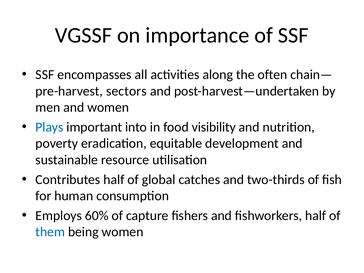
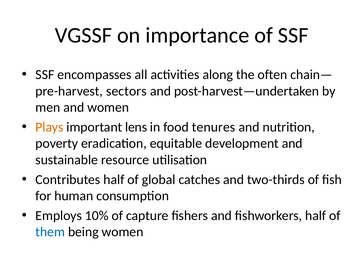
Plays colour: blue -> orange (49, 127)
into: into -> lens (136, 127)
visibility: visibility -> tenures (214, 127)
60%: 60% -> 10% (97, 216)
